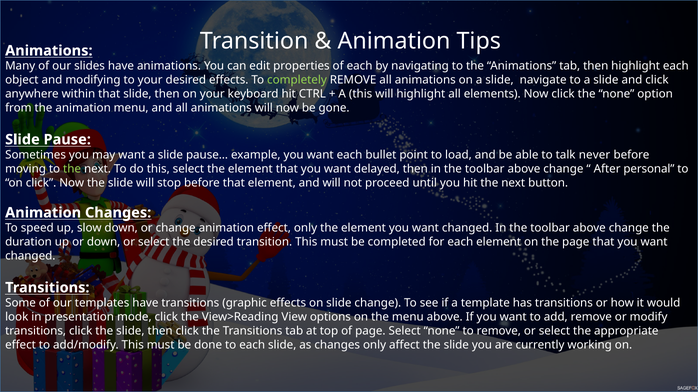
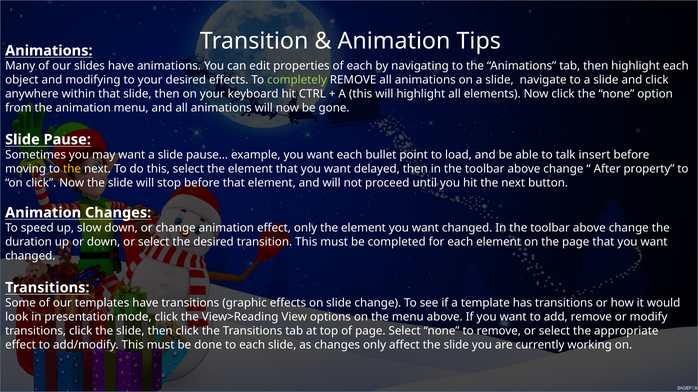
never: never -> insert (595, 155)
the colour: light green -> yellow (72, 169)
personal: personal -> property (649, 169)
